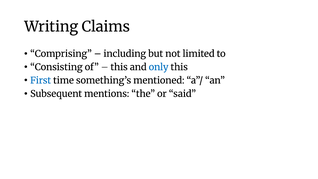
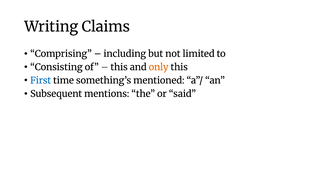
only colour: blue -> orange (159, 67)
